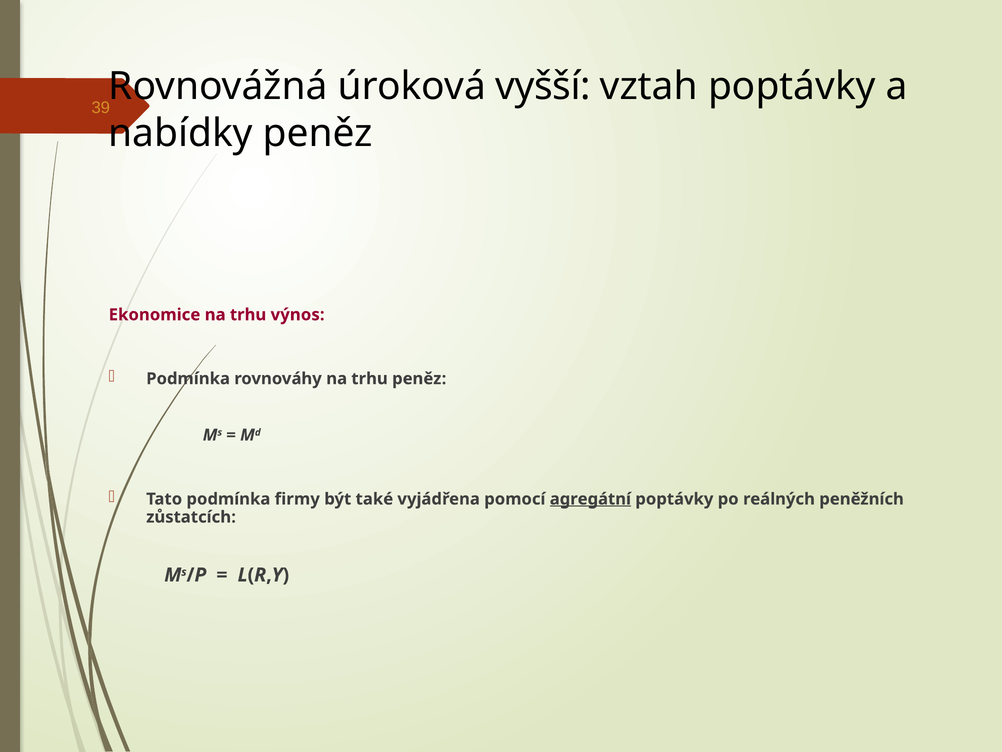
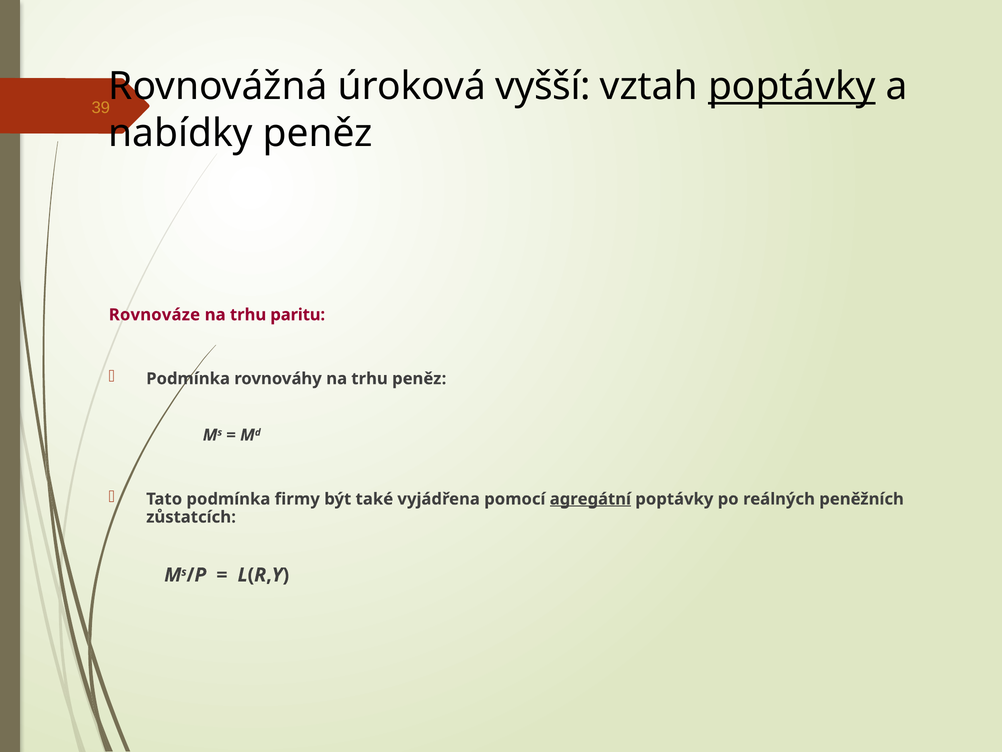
poptávky underline: none -> present (792, 86)
Ekonomice: Ekonomice -> Rovnováze (154, 315)
výnos: výnos -> paritu (298, 315)
